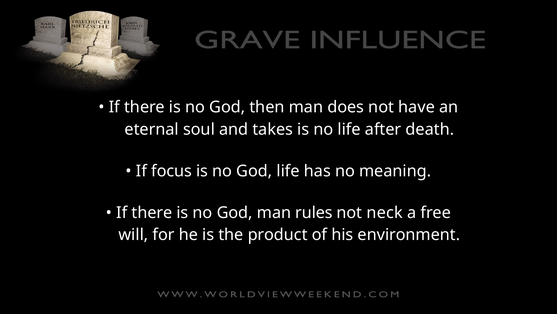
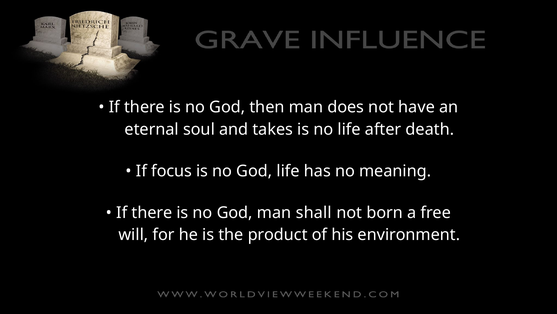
rules: rules -> shall (314, 212)
neck: neck -> born (385, 212)
